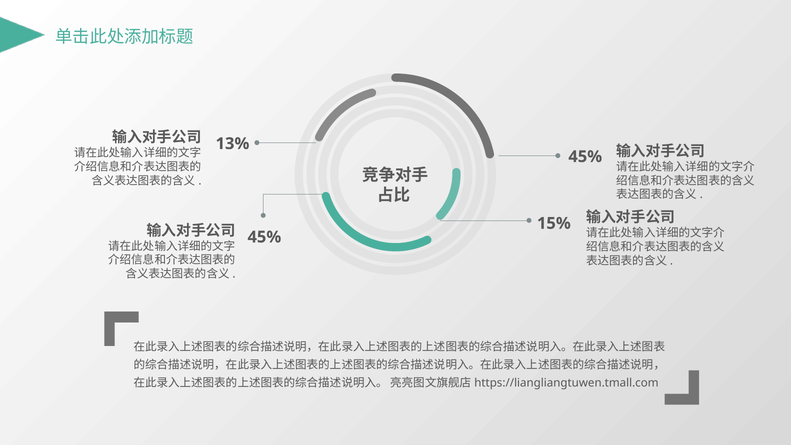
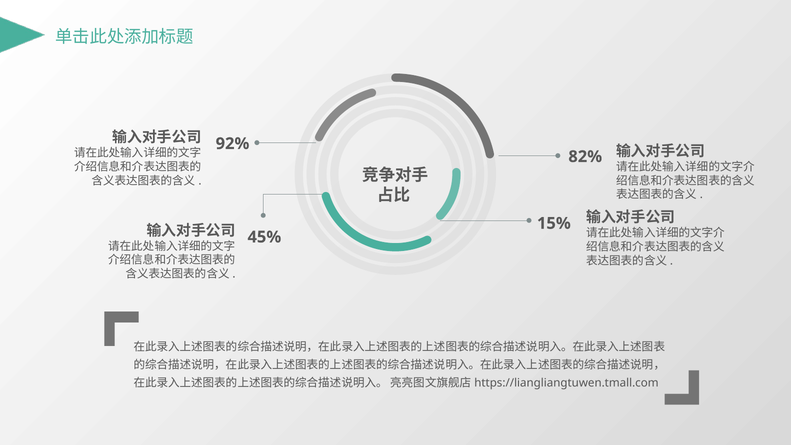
13%: 13% -> 92% (232, 144)
45%: 45% -> 82% (585, 157)
